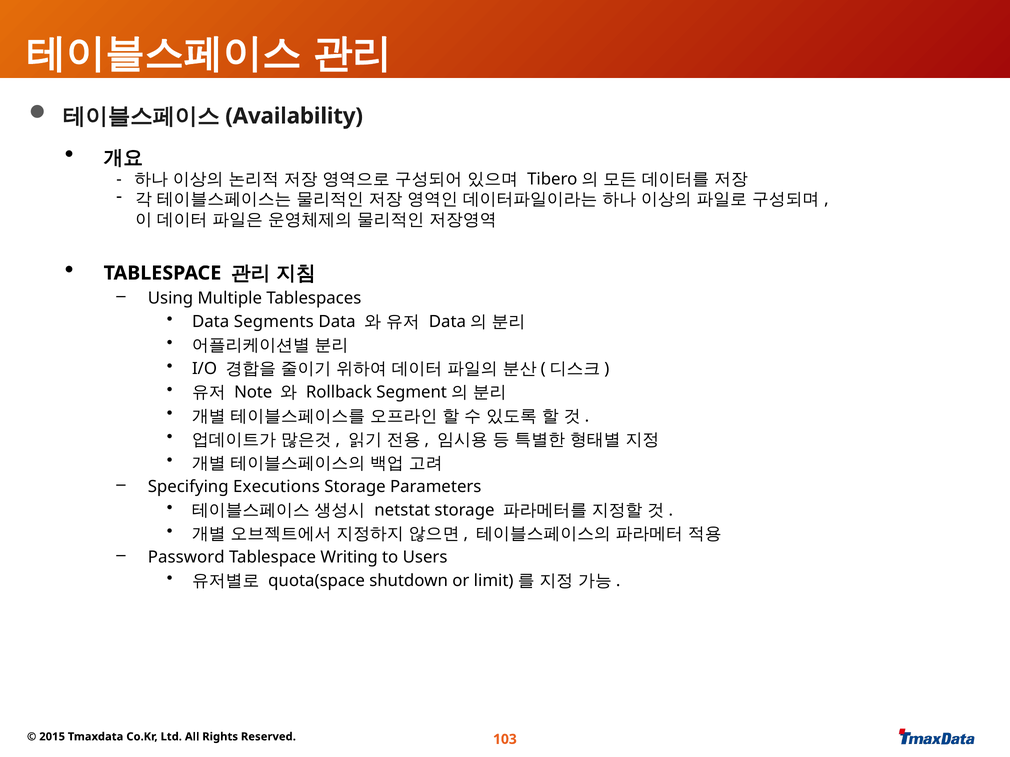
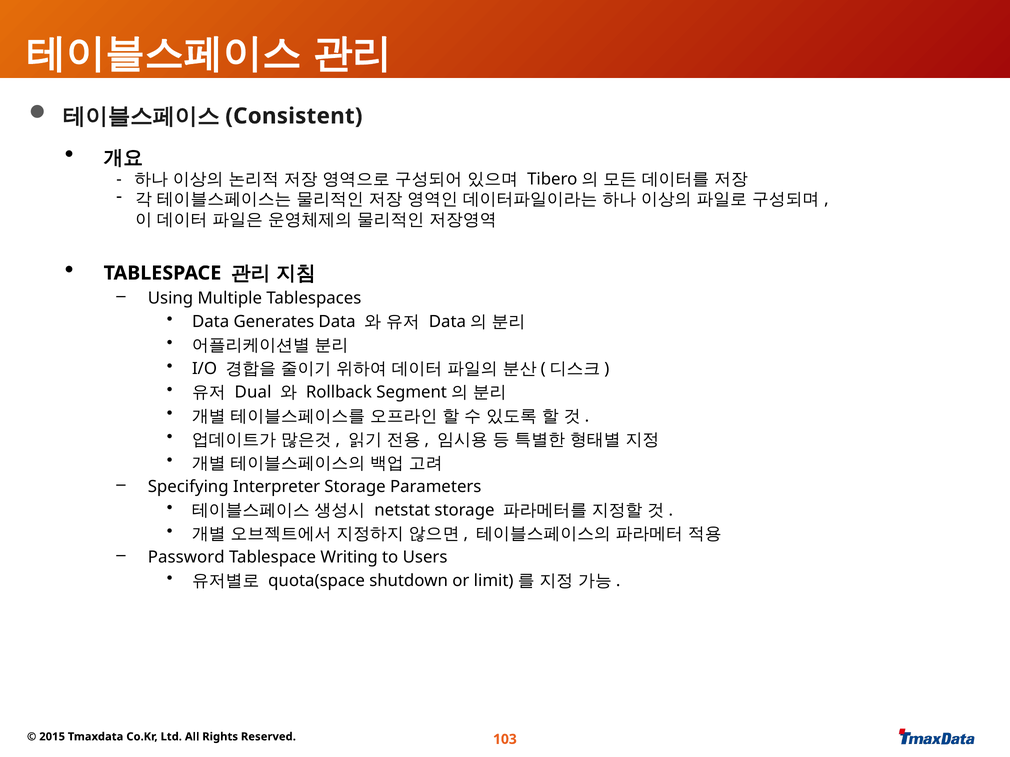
Availability: Availability -> Consistent (294, 116)
Segments: Segments -> Generates (274, 322)
Note: Note -> Dual (253, 393)
Executions: Executions -> Interpreter (277, 487)
